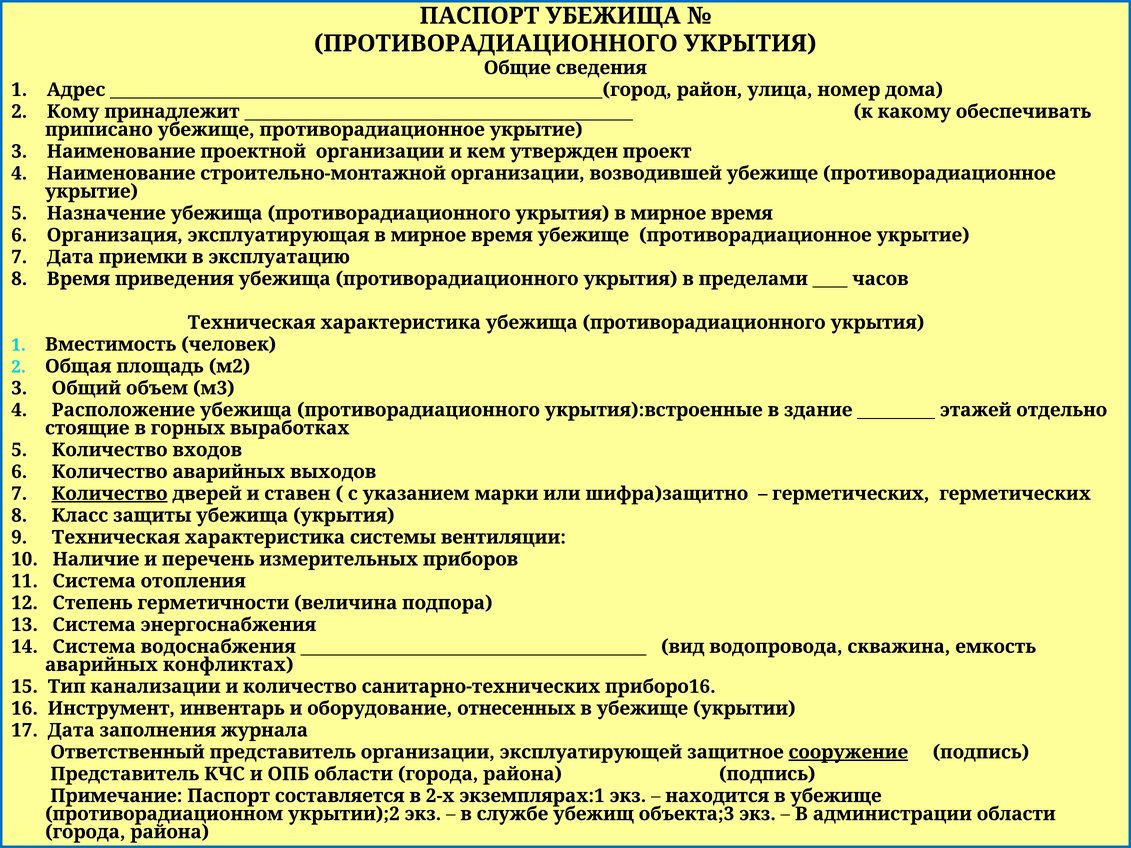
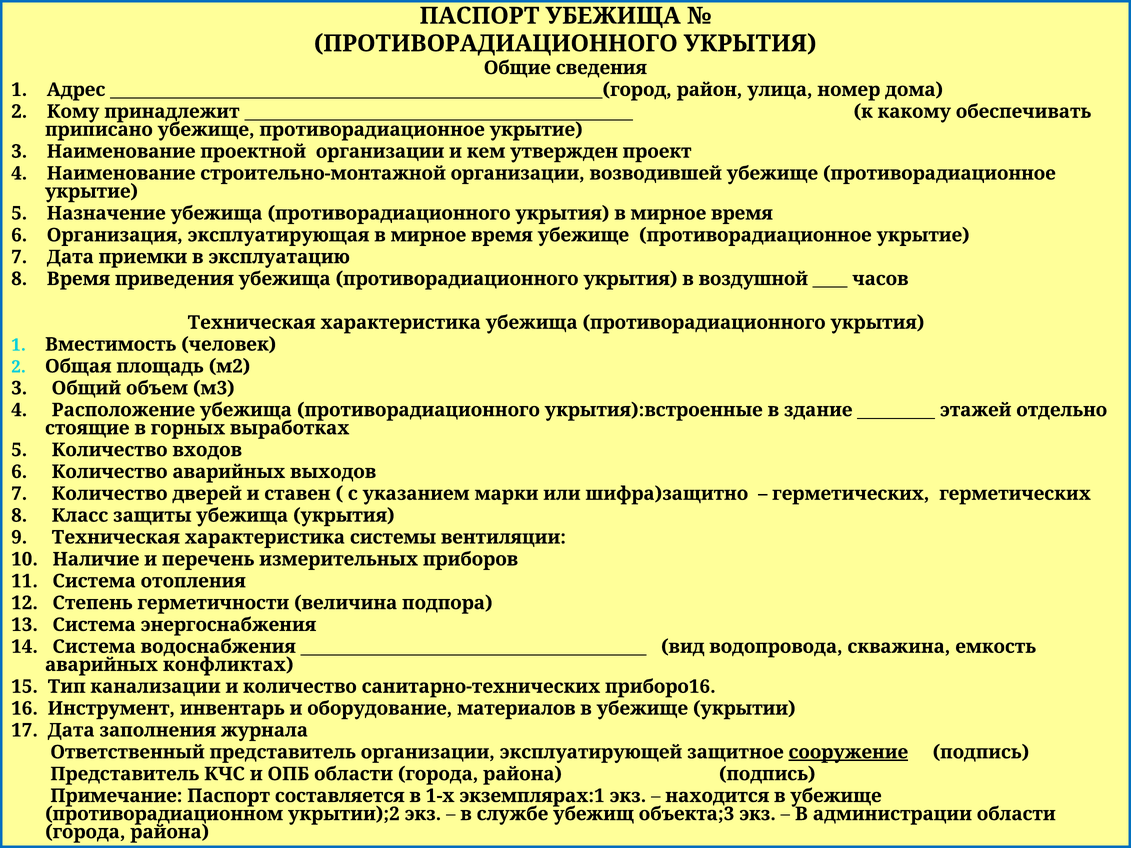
пределами: пределами -> воздушной (753, 279)
Количество underline: present -> none (110, 494)
отнесенных: отнесенных -> материалов (516, 709)
2-х: 2-х -> 1-х (440, 796)
